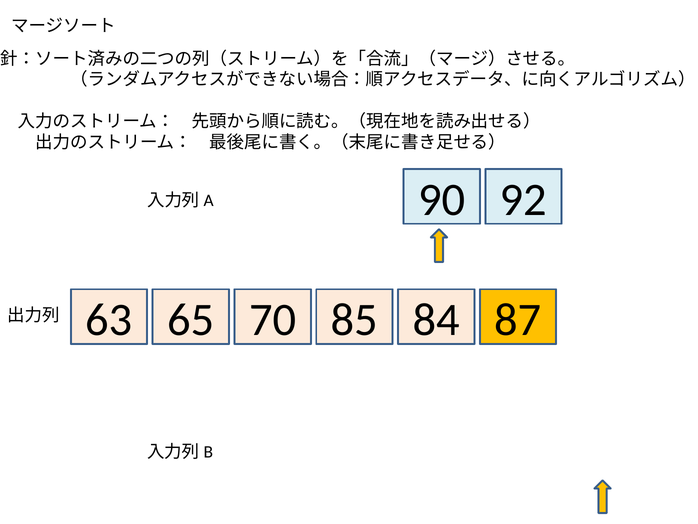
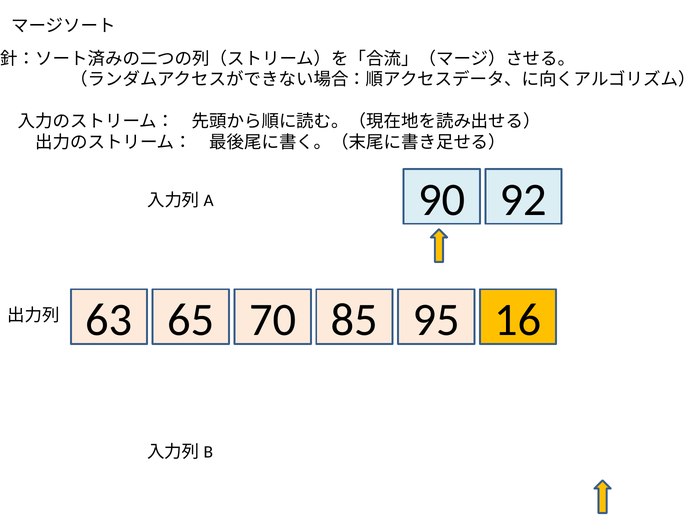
84: 84 -> 95 (436, 319)
87: 87 -> 16 (518, 319)
